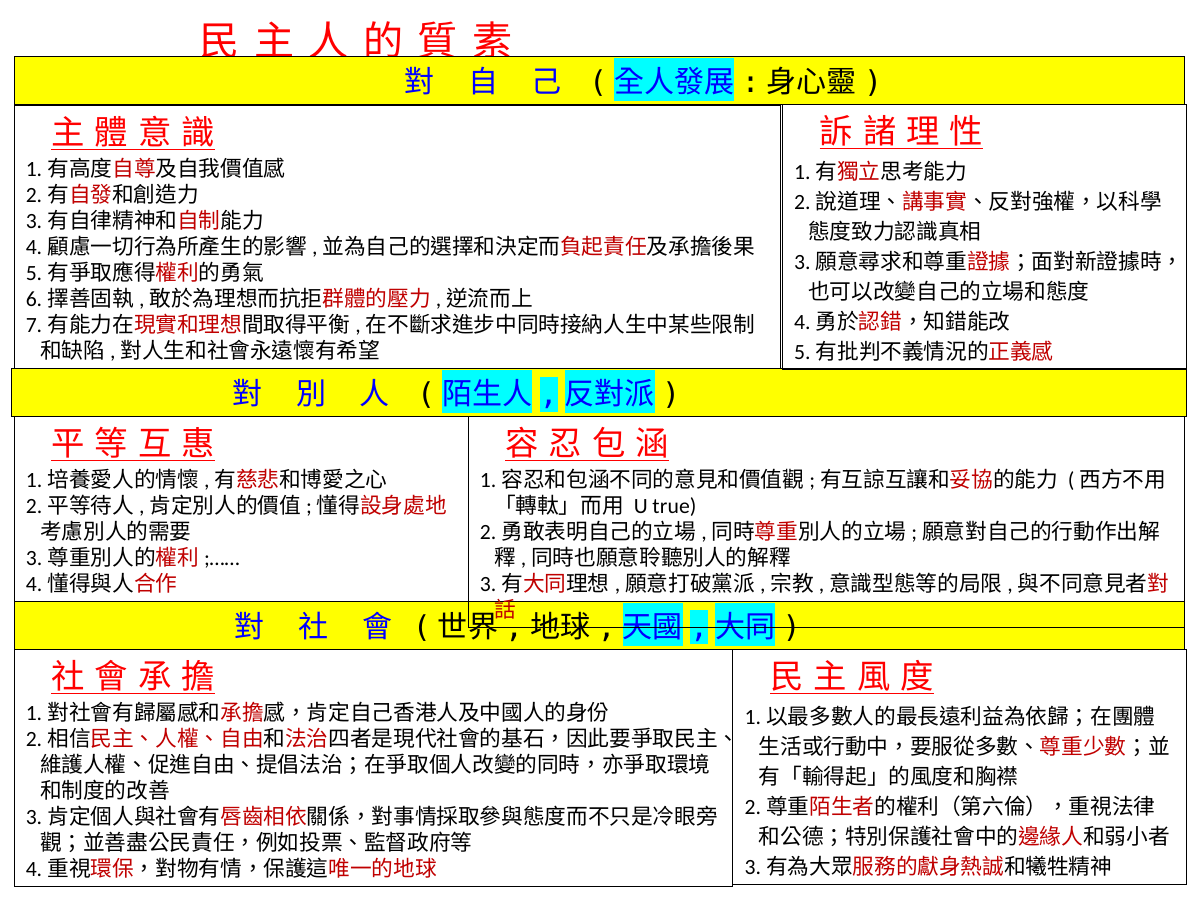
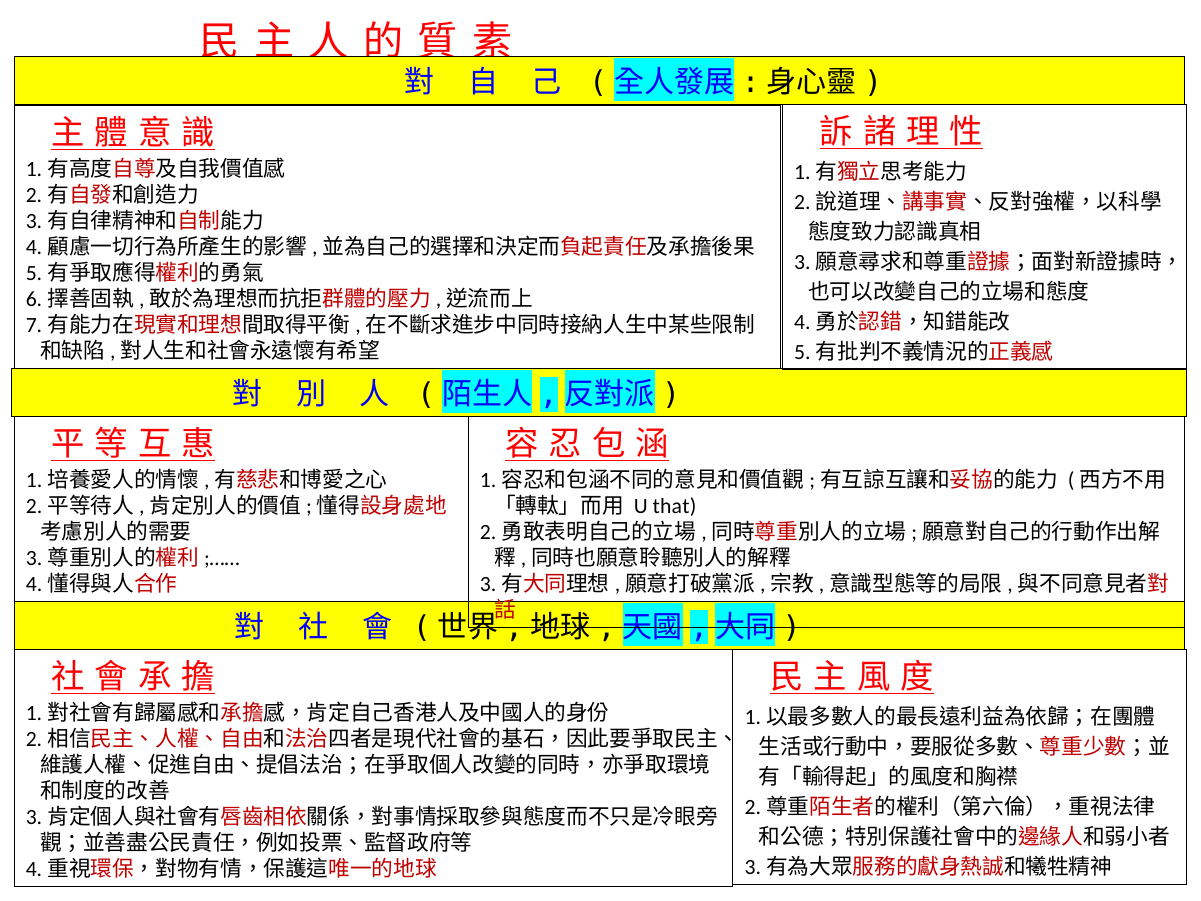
true: true -> that (674, 506)
